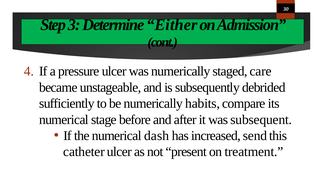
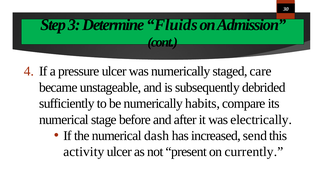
Either: Either -> Fluids (172, 25)
subsequent: subsequent -> electrically (261, 120)
catheter: catheter -> activity (84, 152)
treatment: treatment -> currently (254, 152)
